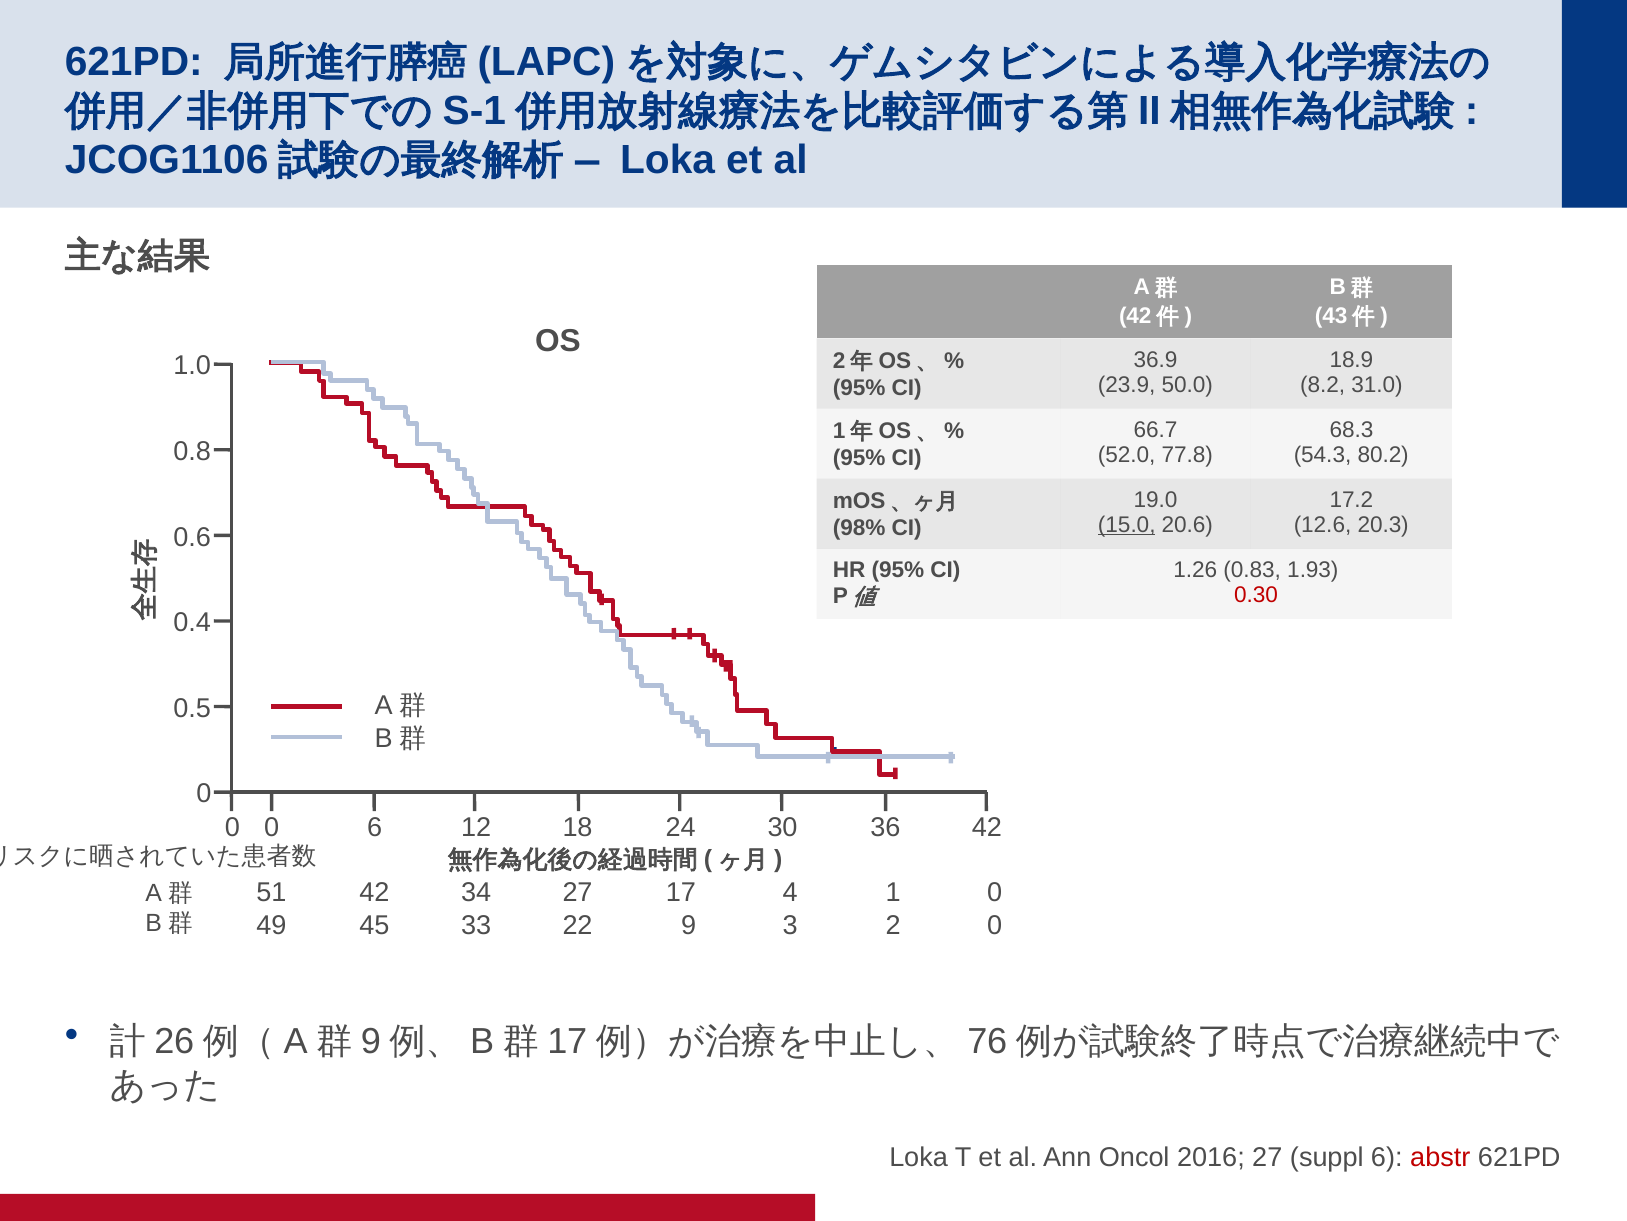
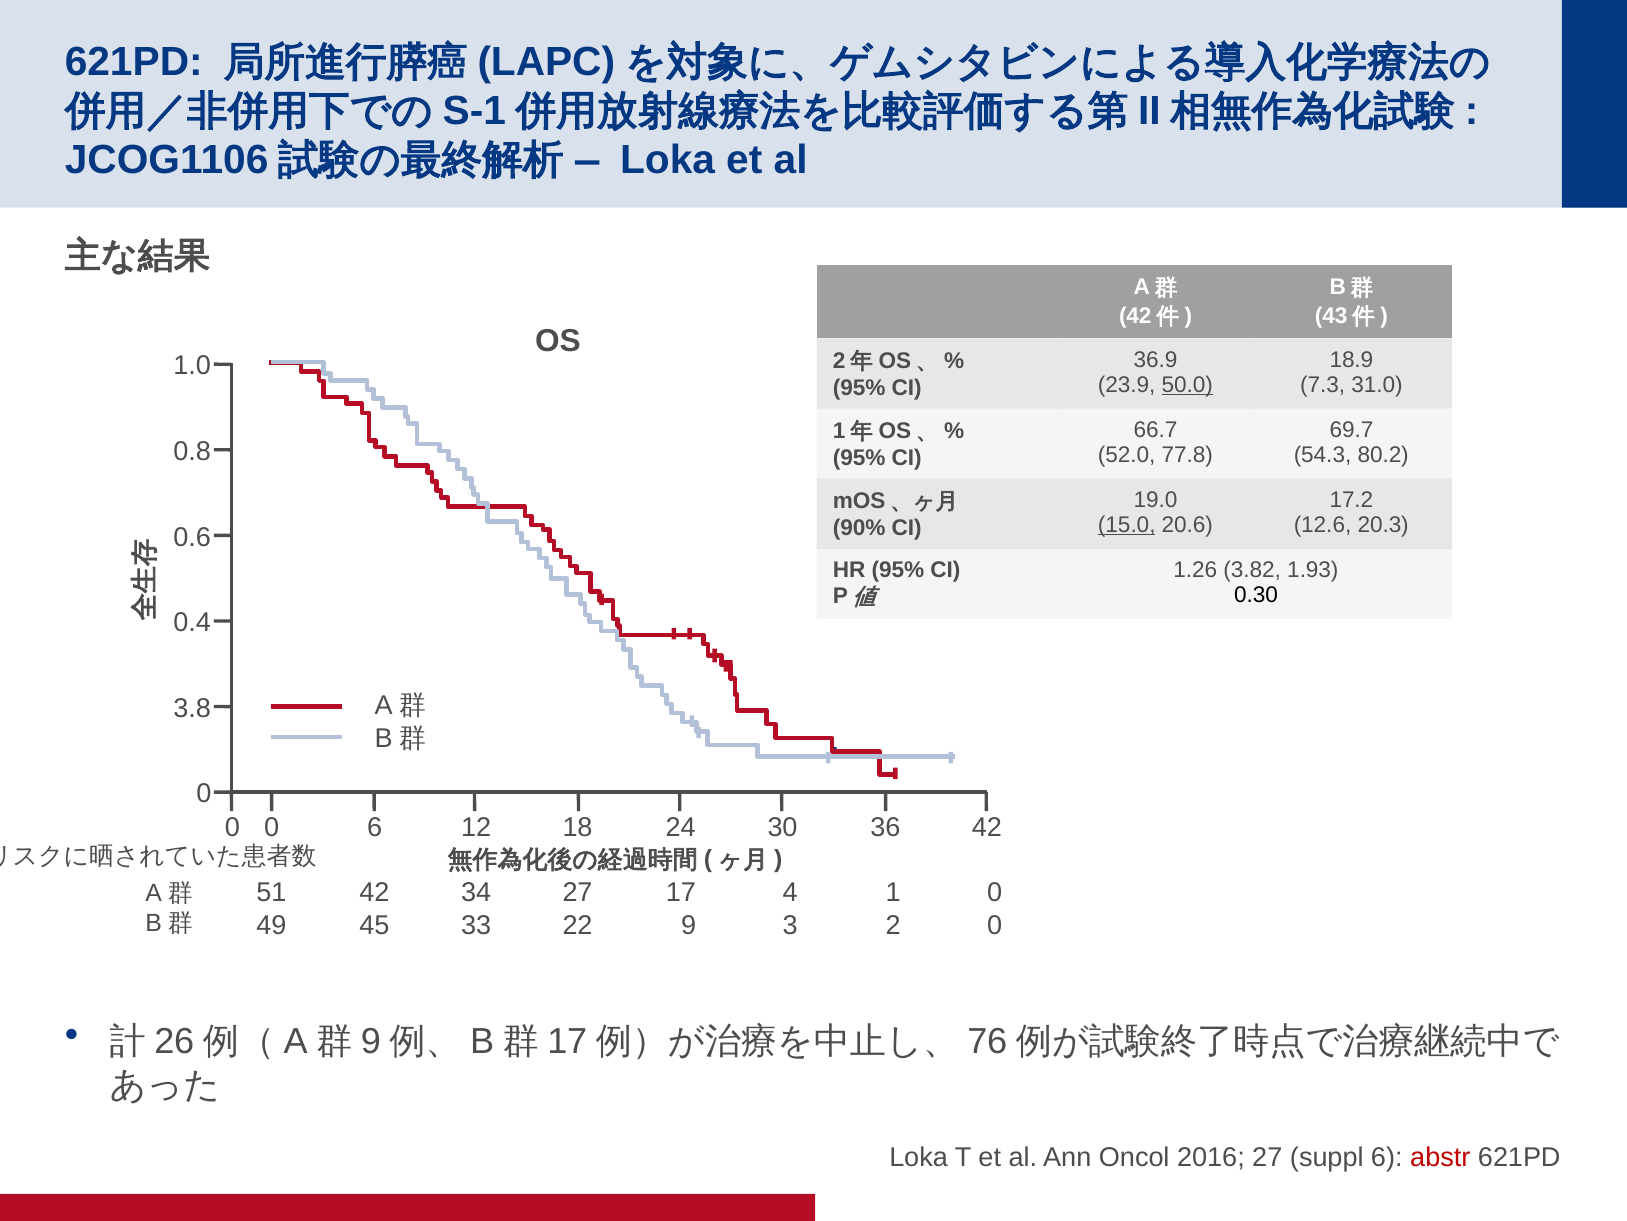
50.0 underline: none -> present (1187, 385)
8.2: 8.2 -> 7.3 (1323, 385)
68.3: 68.3 -> 69.7 (1351, 429)
98%: 98% -> 90% (859, 528)
0.83: 0.83 -> 3.82 (1252, 570)
0.30 colour: red -> black (1256, 595)
0.5: 0.5 -> 3.8 (192, 708)
